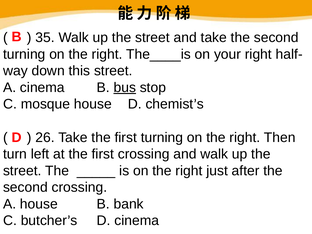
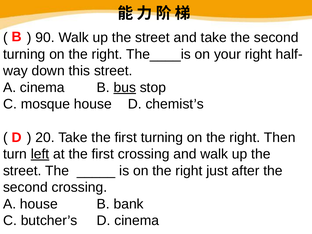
35: 35 -> 90 (45, 38)
26: 26 -> 20 (45, 137)
left underline: none -> present (40, 154)
